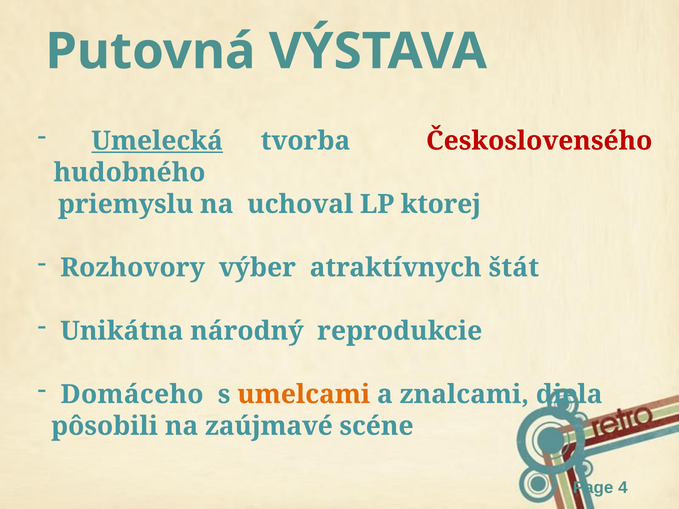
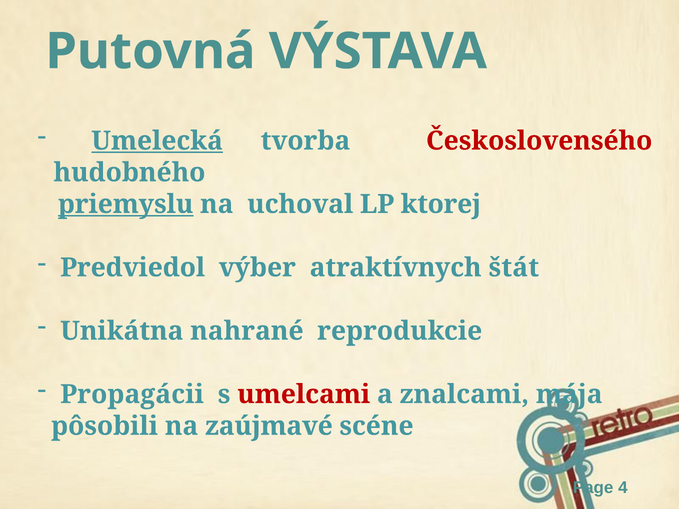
priemyslu underline: none -> present (126, 204)
Rozhovory: Rozhovory -> Predviedol (133, 268)
národný: národný -> nahrané (247, 331)
Domáceho: Domáceho -> Propagácii (132, 395)
umelcami colour: orange -> red (304, 395)
diela: diela -> mája (569, 395)
